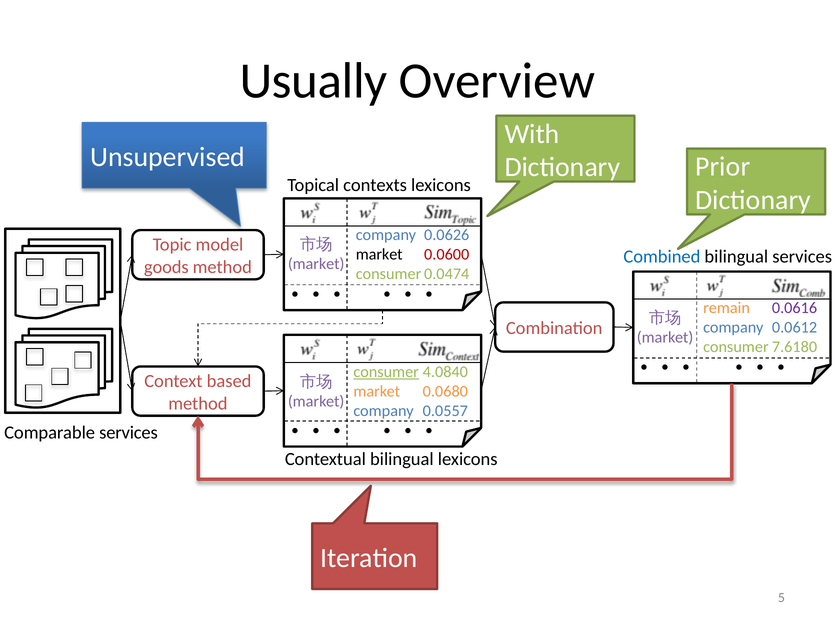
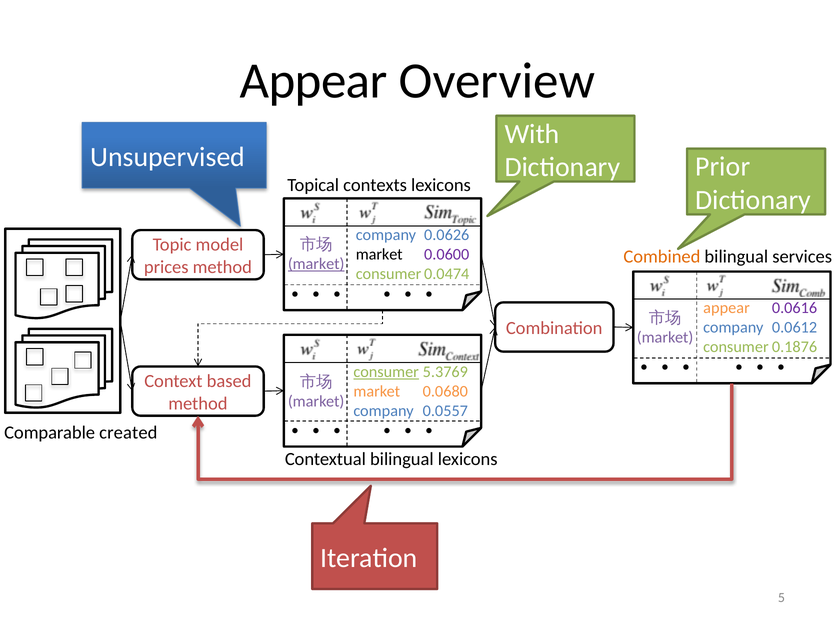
Usually: Usually -> Appear (314, 81)
0.0600 colour: red -> purple (447, 254)
Combined colour: blue -> orange (662, 257)
market underline: none -> present (316, 264)
goods: goods -> prices (166, 267)
remain: remain -> appear (727, 308)
7.6180: 7.6180 -> 0.1876 (795, 347)
4.0840: 4.0840 -> 5.3769 (445, 372)
Comparable services: services -> created (128, 433)
